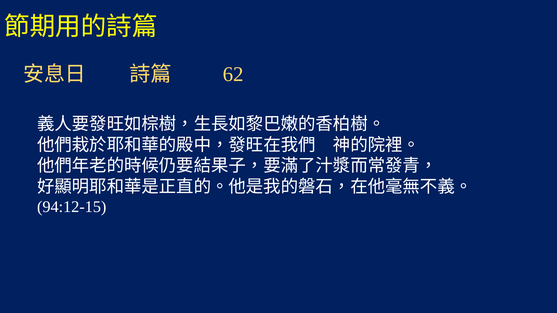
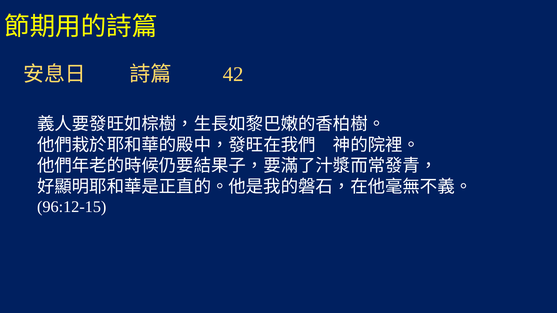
62: 62 -> 42 (233, 74)
94:12-15: 94:12-15 -> 96:12-15 (72, 207)
